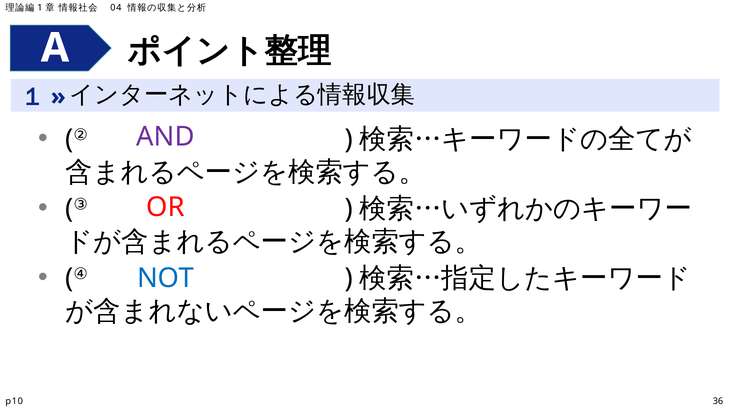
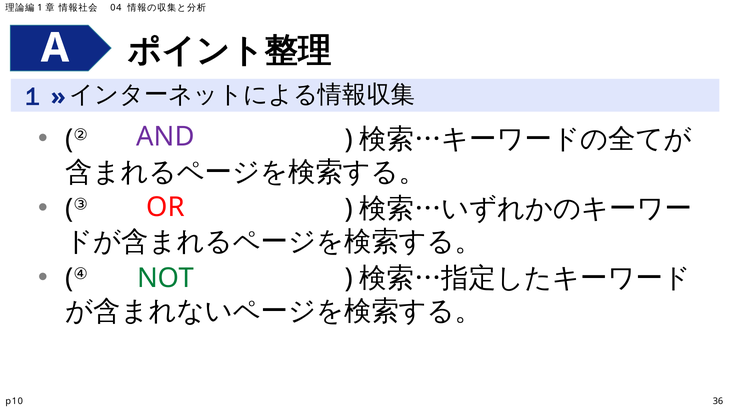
NOT colour: blue -> green (166, 278)
